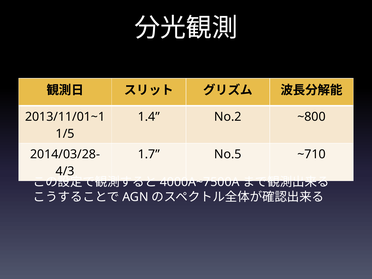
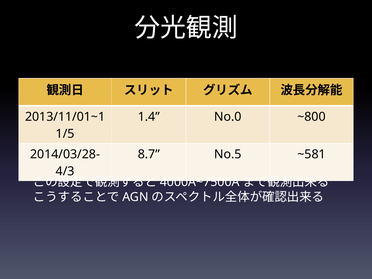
No.2: No.2 -> No.0 (228, 117)
1.7: 1.7 -> 8.7 (149, 154)
~710: ~710 -> ~581 (312, 154)
